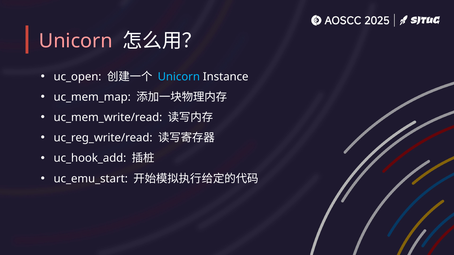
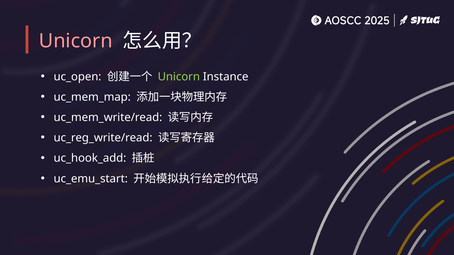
Unicorn colour: light blue -> light green (179, 77)
